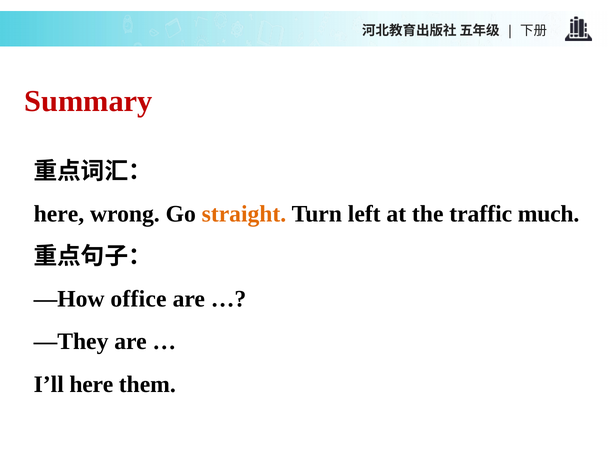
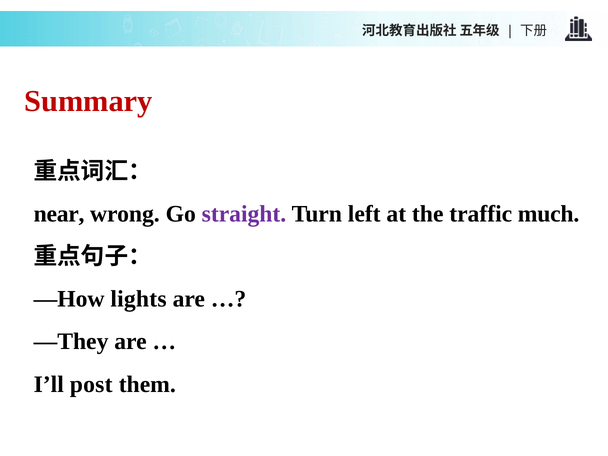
here: here -> near (59, 214)
straight colour: orange -> purple (244, 214)
office: office -> lights (138, 299)
I’ll here: here -> post (91, 384)
